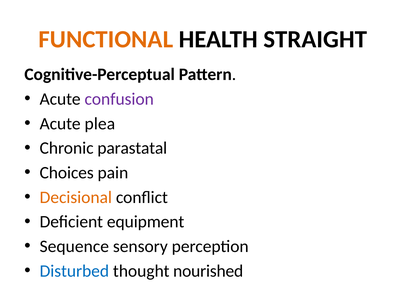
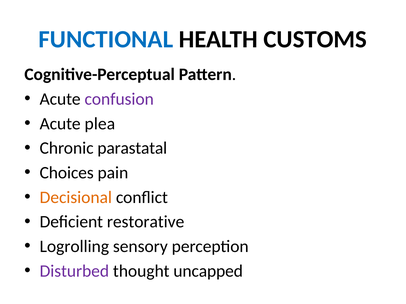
FUNCTIONAL colour: orange -> blue (106, 39)
STRAIGHT: STRAIGHT -> CUSTOMS (315, 39)
equipment: equipment -> restorative (146, 222)
Sequence: Sequence -> Logrolling (74, 247)
Disturbed colour: blue -> purple (74, 271)
nourished: nourished -> uncapped (208, 271)
